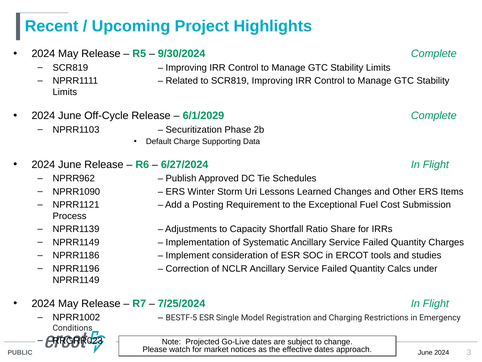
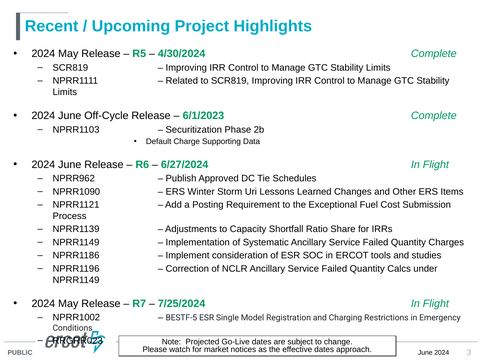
9/30/2024: 9/30/2024 -> 4/30/2024 (182, 54)
6/1/2029: 6/1/2029 -> 6/1/2023 (203, 116)
